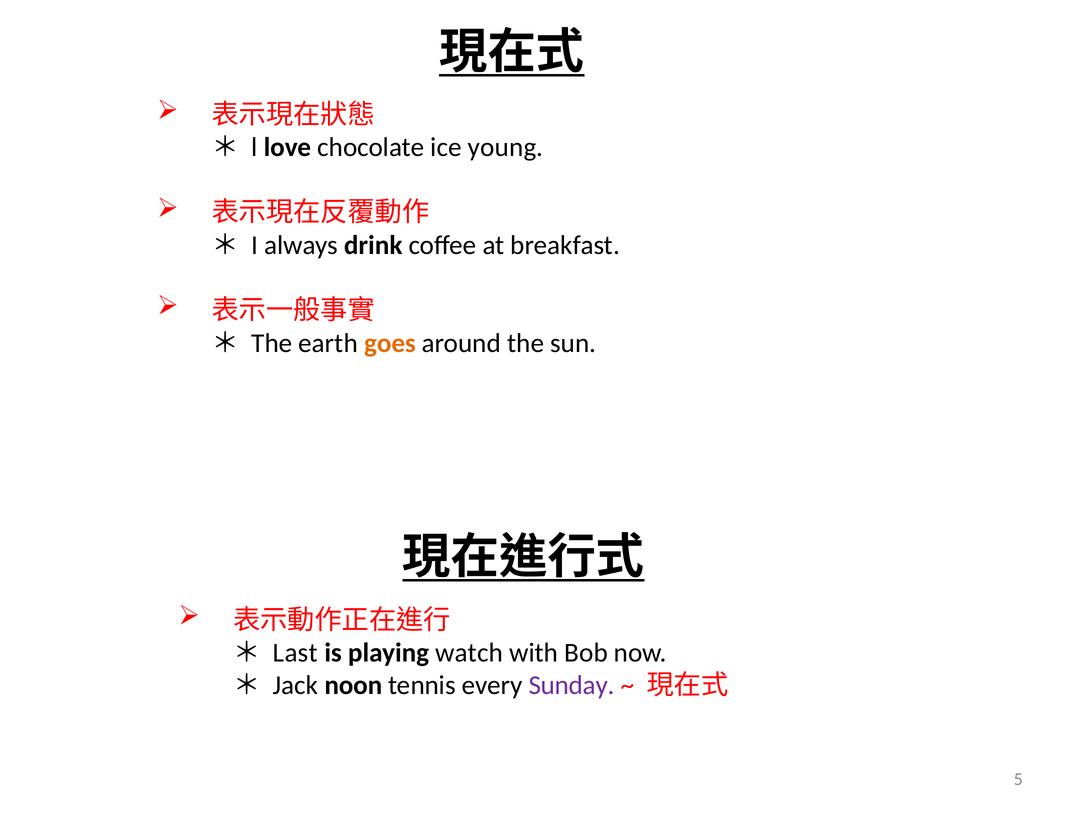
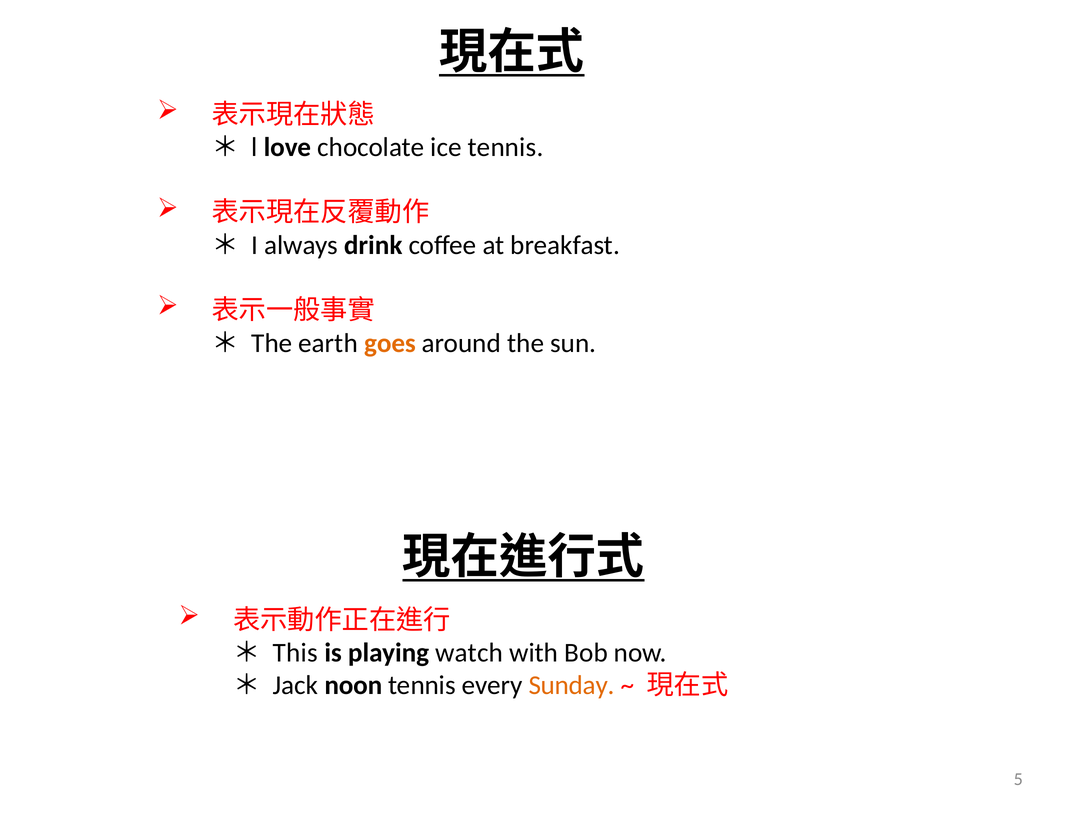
ice young: young -> tennis (506, 147)
Last: Last -> This (295, 653)
Sunday colour: purple -> orange (572, 685)
